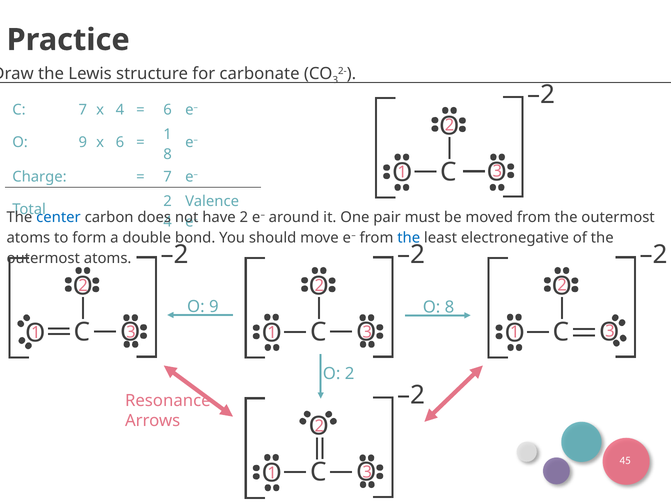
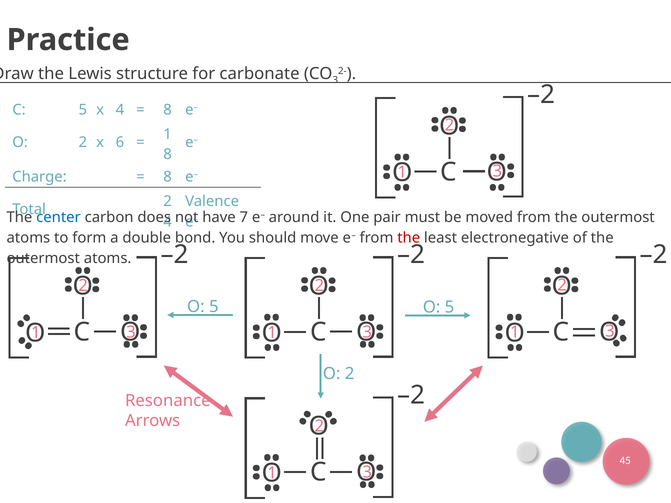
C 7: 7 -> 5 (83, 110)
6: 6 -> 8 (168, 110)
9: 9 -> 2 (83, 142)
7: 7 -> 8 (168, 177)
have 2: 2 -> 7 (244, 218)
the colour: blue -> red (409, 238)
9: 9 -> 5 (214, 307)
8: 8 -> 5 (450, 308)
